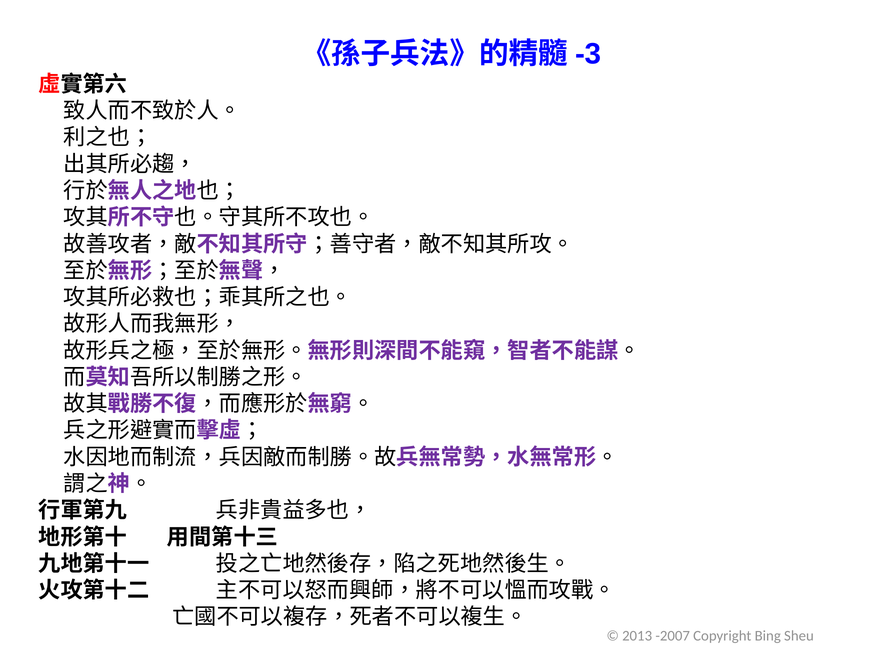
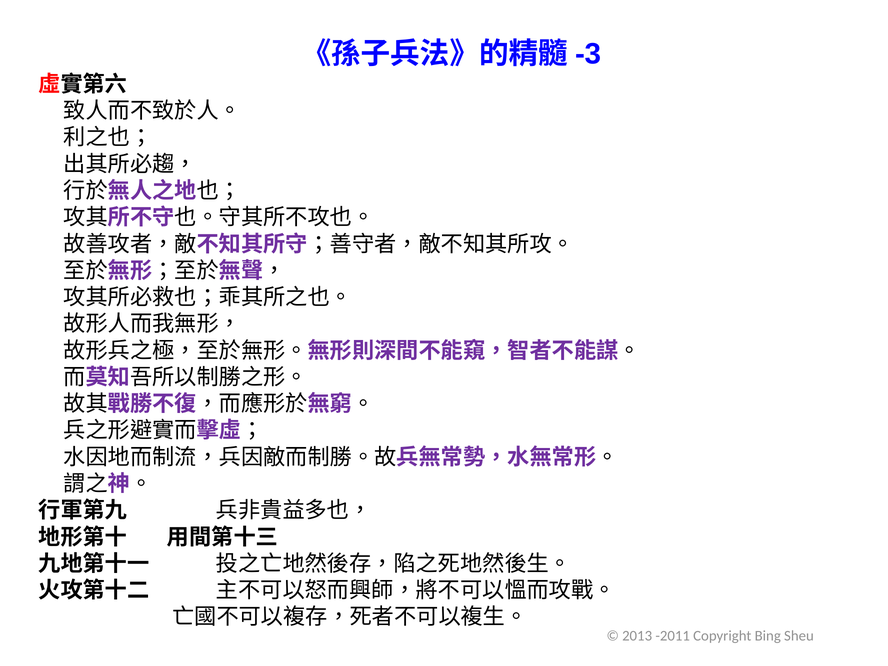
-2007: -2007 -> -2011 (673, 636)
